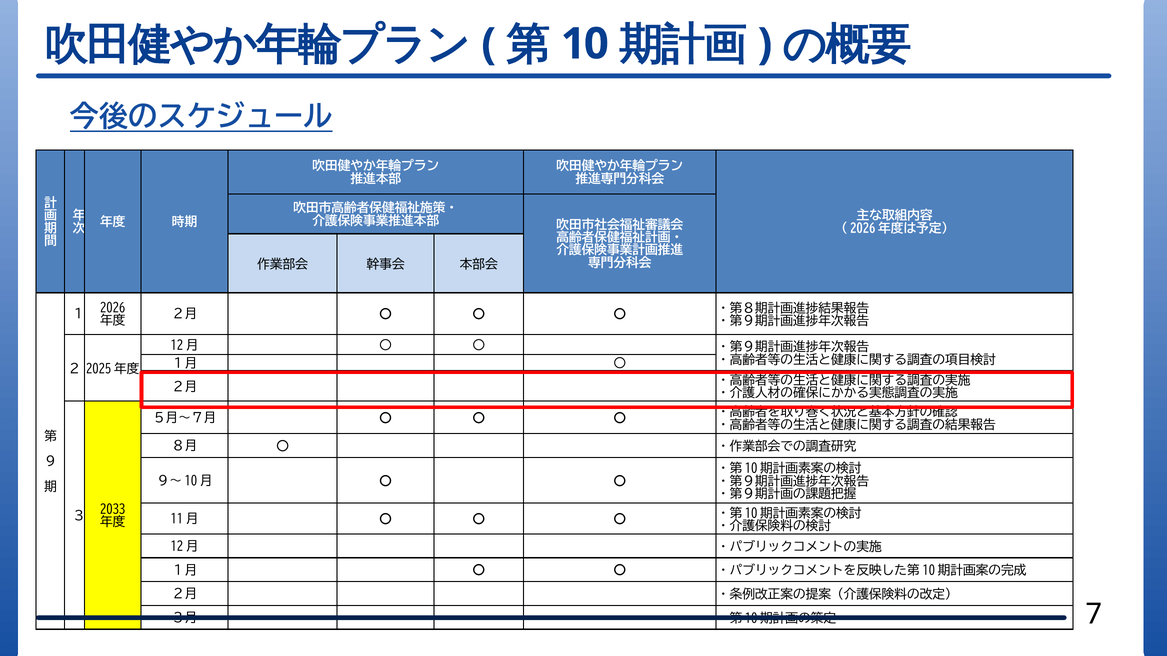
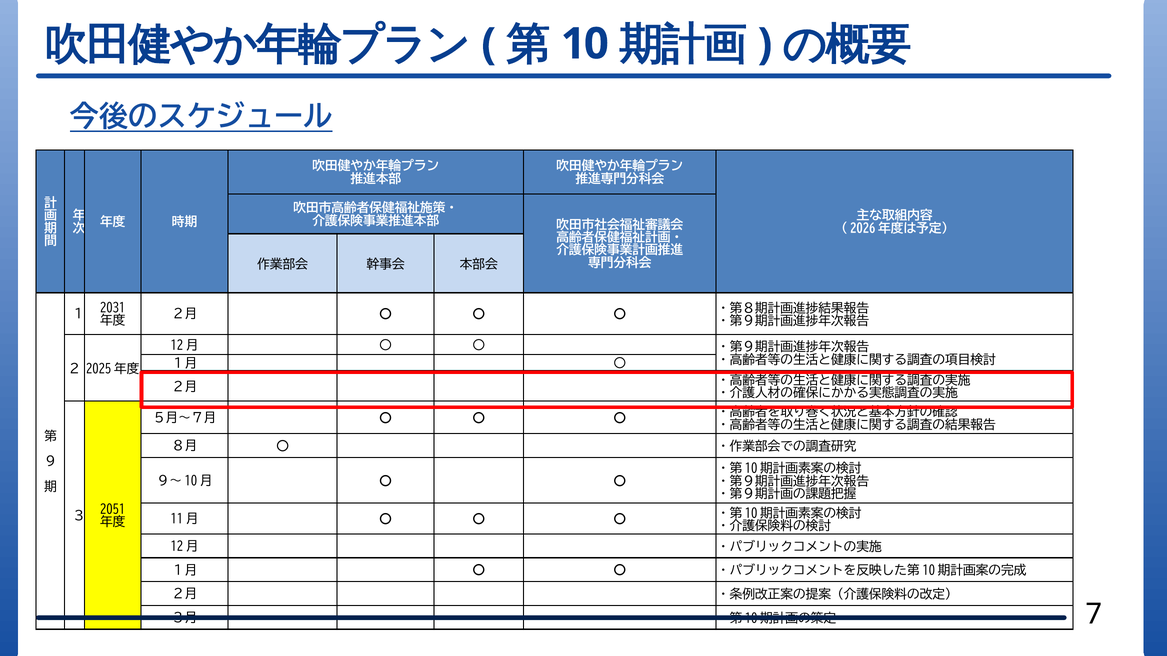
2026: 2026 -> 2031 (113, 308)
2033: 2033 -> 2051 (113, 510)
